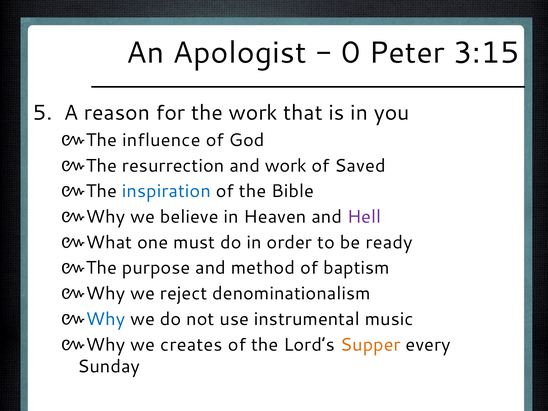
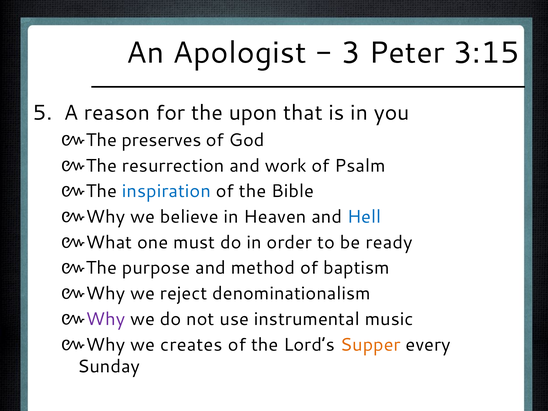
0: 0 -> 3 (351, 53)
the work: work -> upon (253, 113)
influence: influence -> preserves (162, 140)
Saved: Saved -> Psalm (360, 166)
Hell colour: purple -> blue (364, 217)
Why colour: blue -> purple (105, 319)
